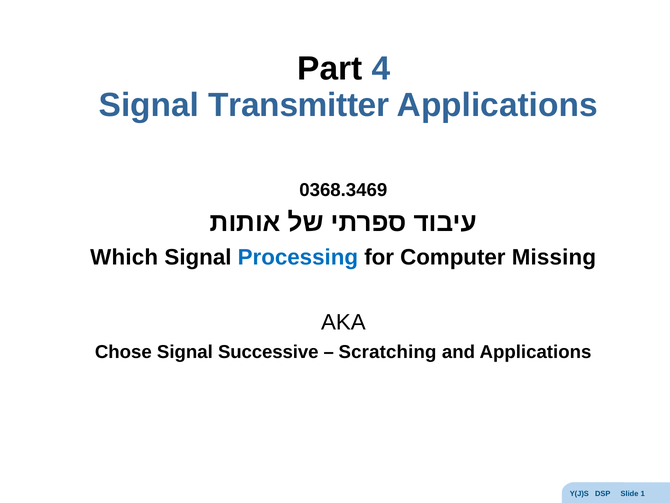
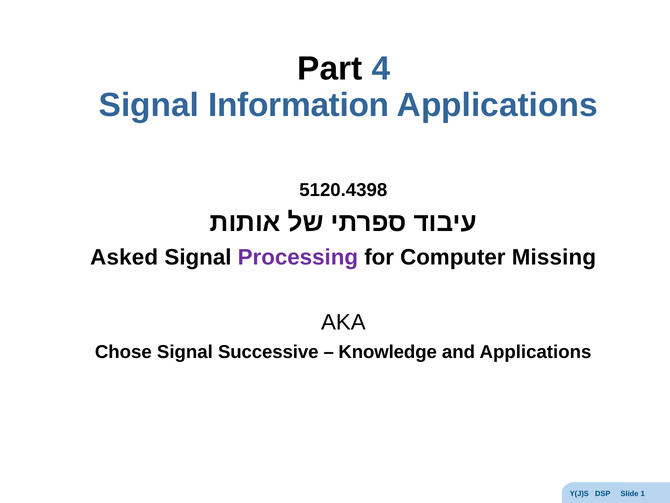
Transmitter: Transmitter -> Information (299, 105)
0368.3469: 0368.3469 -> 5120.4398 (343, 190)
Which: Which -> Asked (124, 257)
Processing colour: blue -> purple (298, 257)
Scratching: Scratching -> Knowledge (388, 352)
